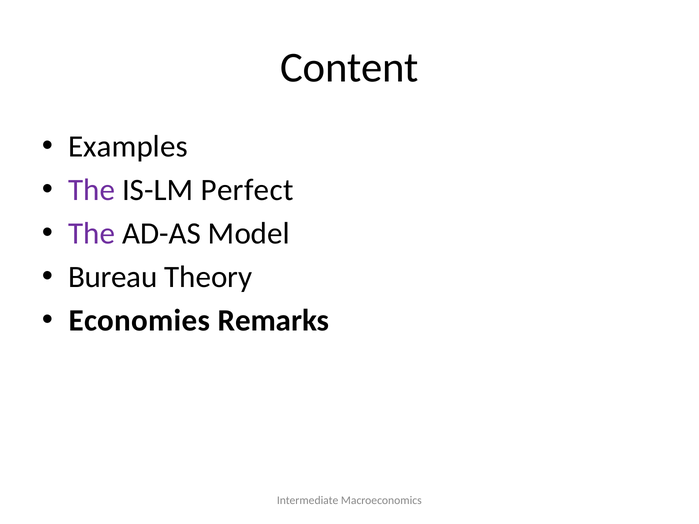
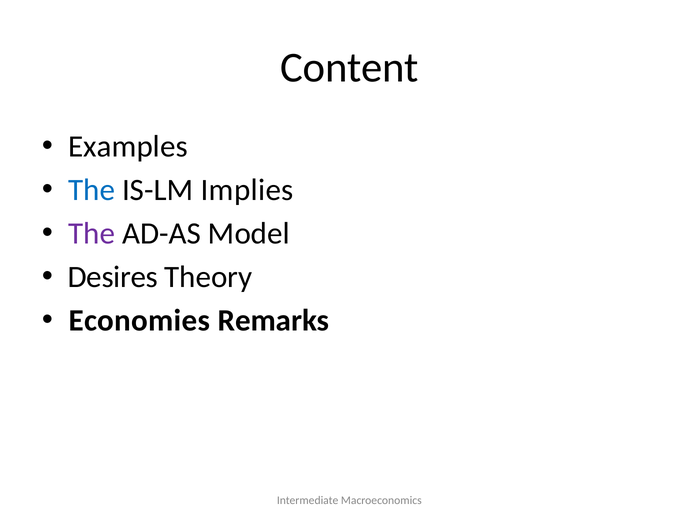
The colour: purple -> blue (92, 190)
Perfect: Perfect -> Implies (247, 190)
Bureau: Bureau -> Desires (113, 277)
